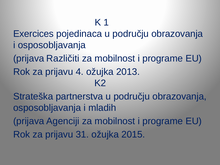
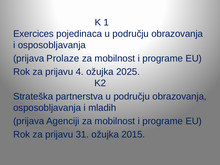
Različiti: Različiti -> Prolaze (63, 58)
2013: 2013 -> 2025 (128, 72)
